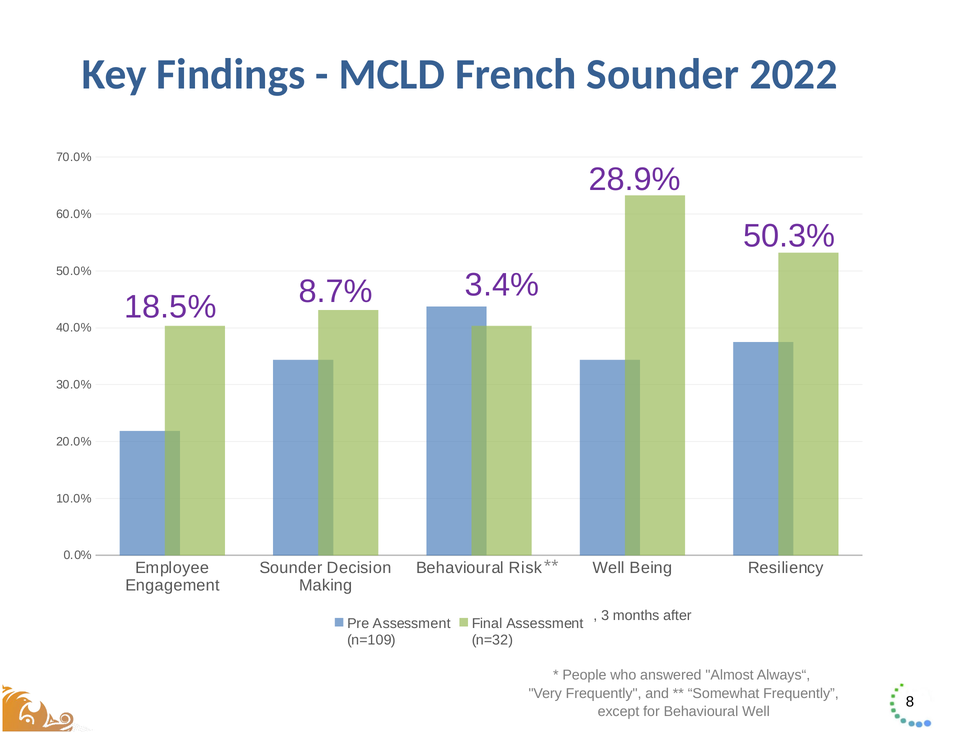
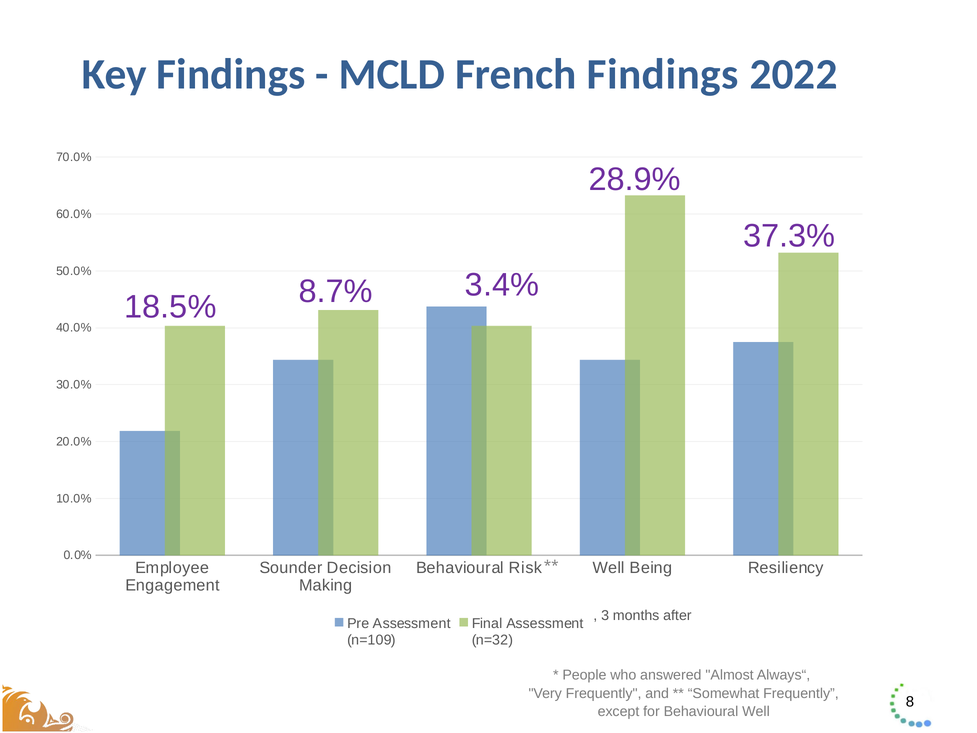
French Sounder: Sounder -> Findings (663, 75)
50.3%: 50.3% -> 37.3% (789, 236)
